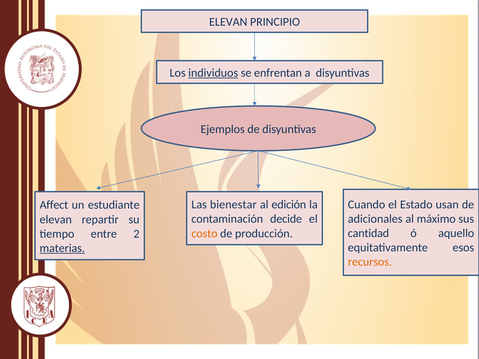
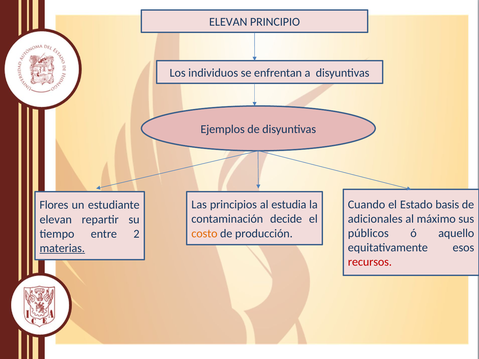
individuos underline: present -> none (213, 73)
usan: usan -> basis (447, 205)
bienestar: bienestar -> principios (233, 205)
edición: edición -> estudia (289, 205)
Affect: Affect -> Flores (54, 205)
cantidad: cantidad -> públicos (368, 233)
recursos colour: orange -> red (370, 262)
